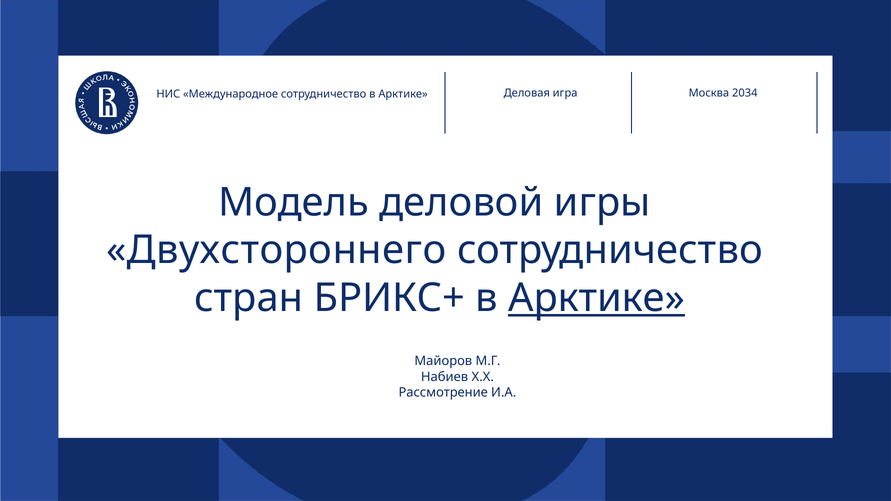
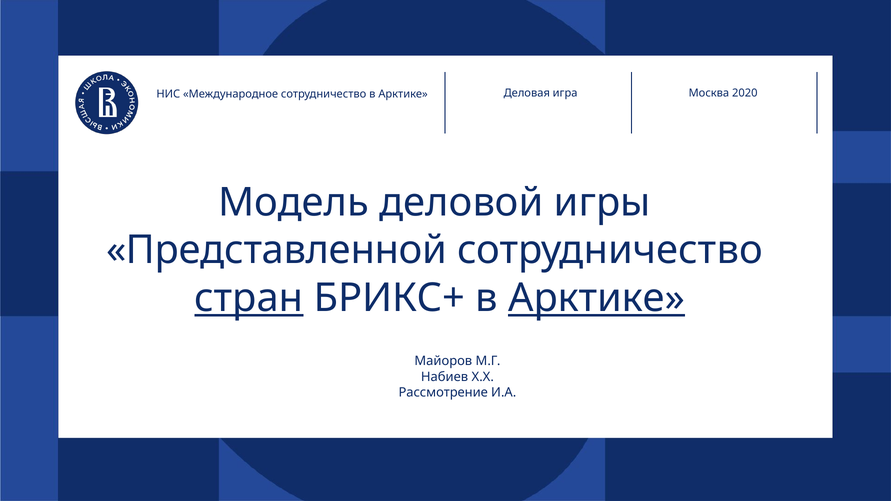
2034: 2034 -> 2020 (745, 93)
Двухстороннего: Двухстороннего -> Представленной (277, 250)
стран underline: none -> present (249, 298)
